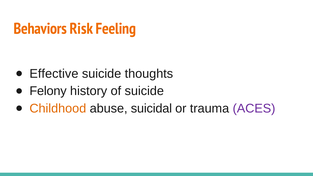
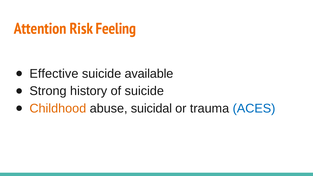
Behaviors: Behaviors -> Attention (40, 29)
thoughts: thoughts -> available (149, 74)
Felony: Felony -> Strong (48, 91)
ACES colour: purple -> blue (254, 108)
